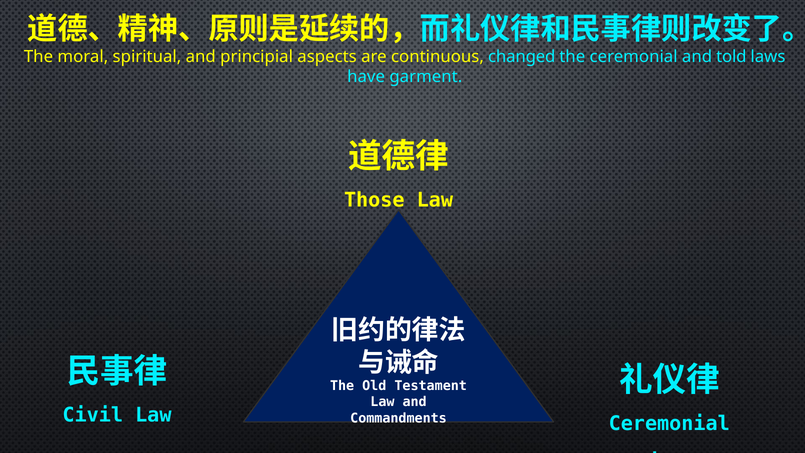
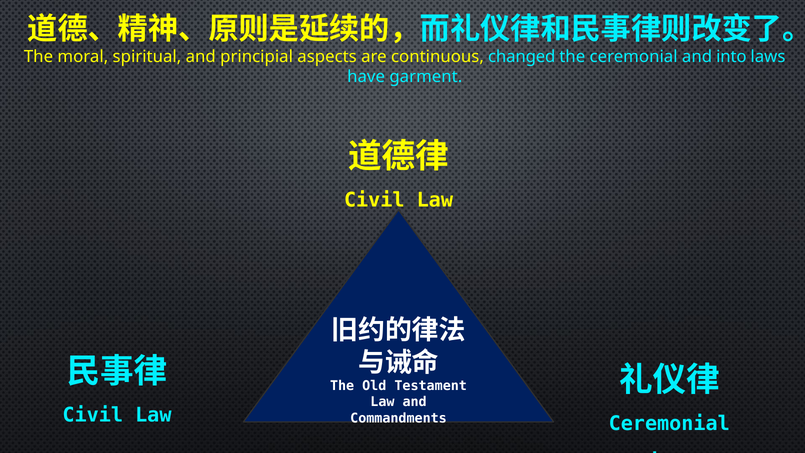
told: told -> into (731, 57)
Those: Those -> Civil (374, 200)
